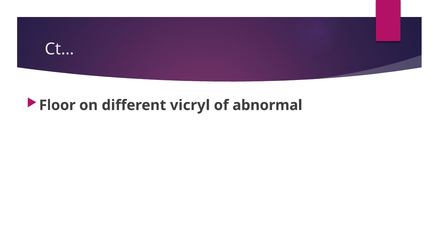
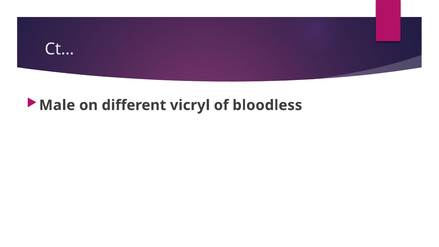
Floor: Floor -> Male (57, 105)
abnormal: abnormal -> bloodless (267, 105)
